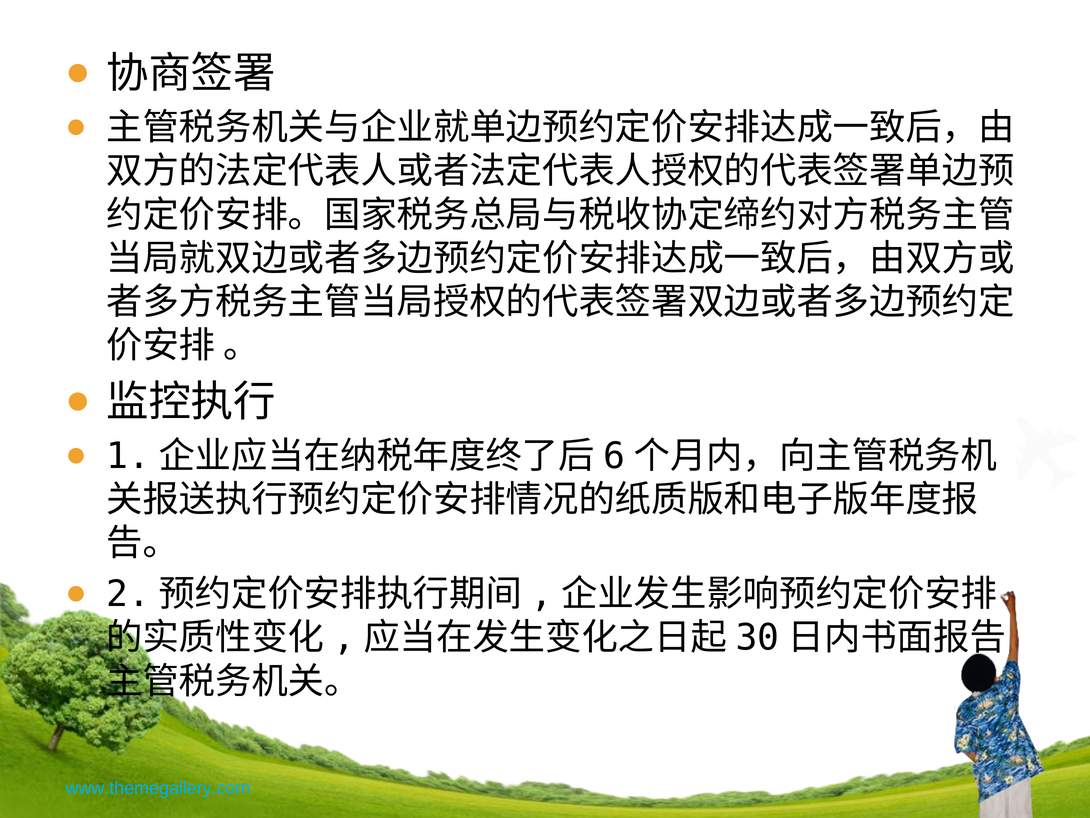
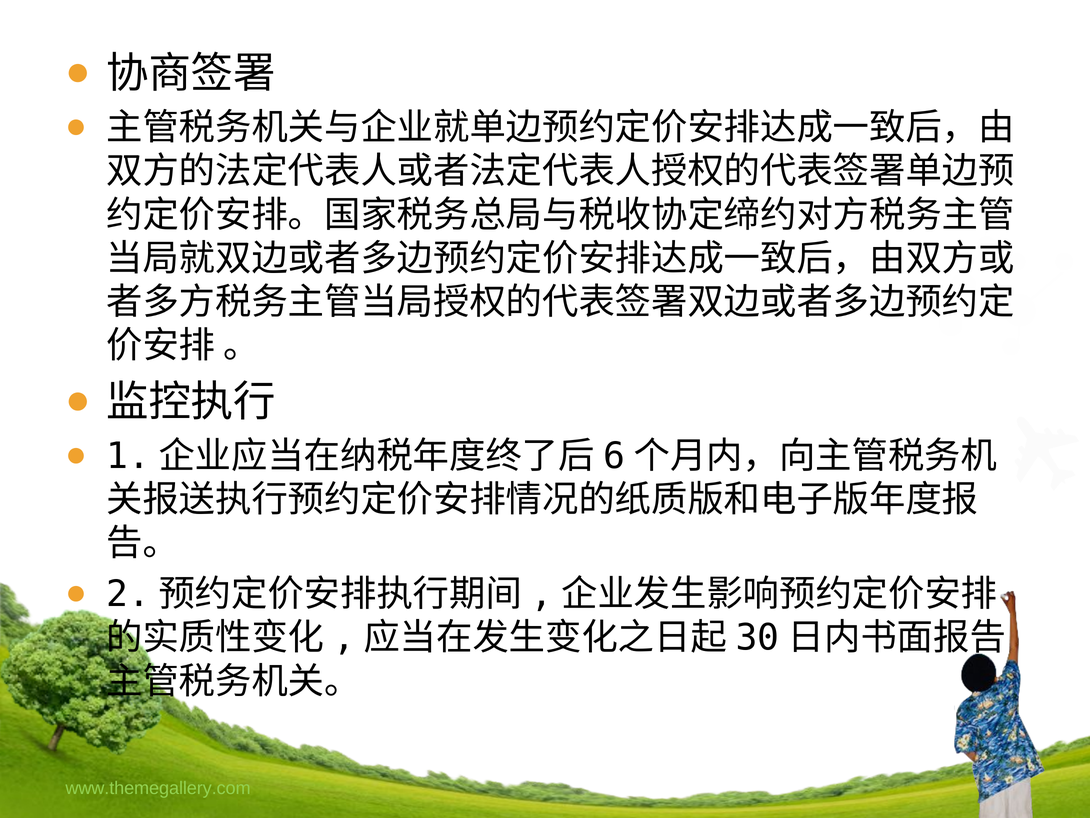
www.themegallery.com colour: light blue -> light green (158, 788)
